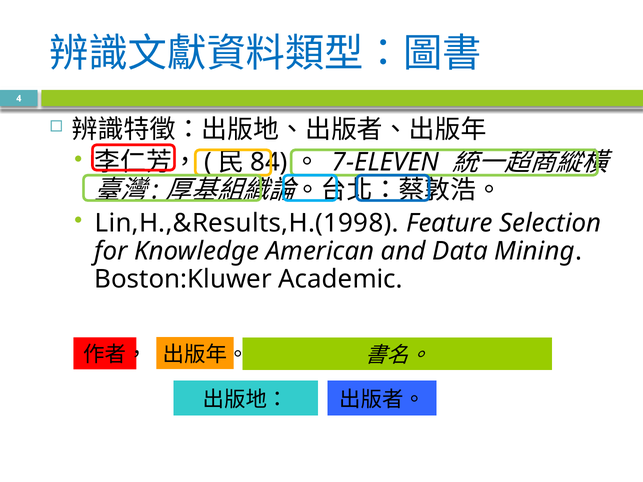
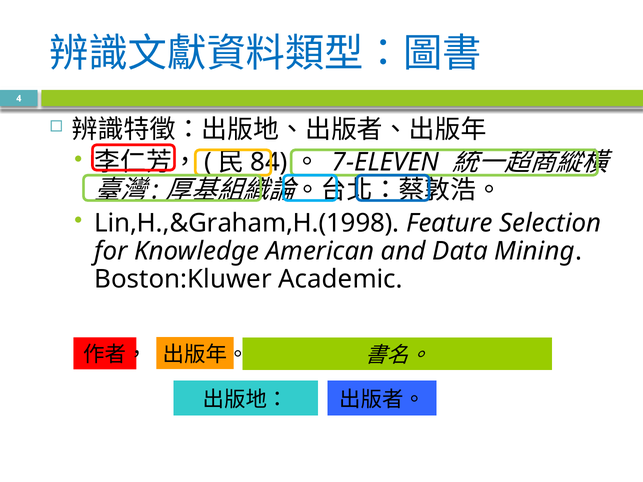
Lin,H.,&Results,H.(1998: Lin,H.,&Results,H.(1998 -> Lin,H.,&Graham,H.(1998 (247, 223)
